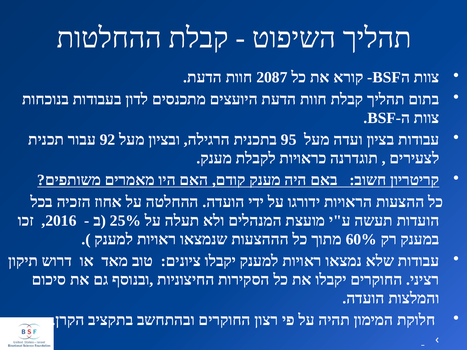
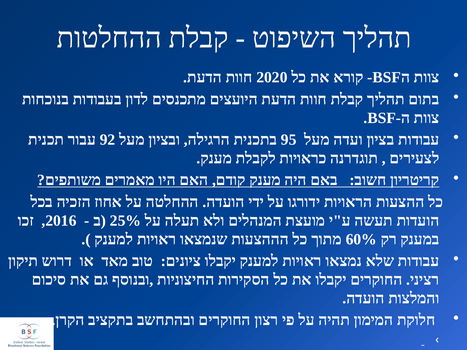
2087: 2087 -> 2020 (272, 78)
